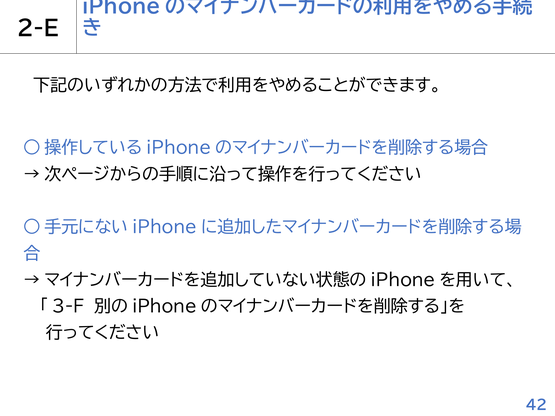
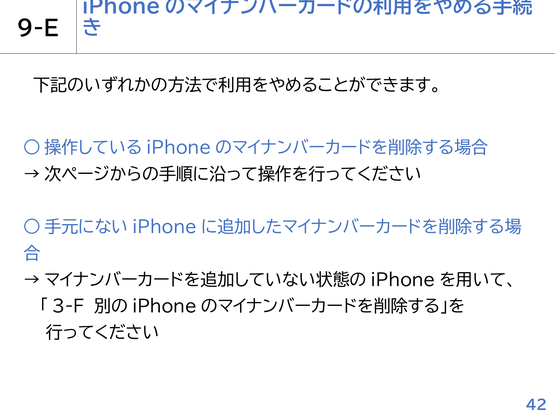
2-E: 2-E -> 9-E (38, 29)
